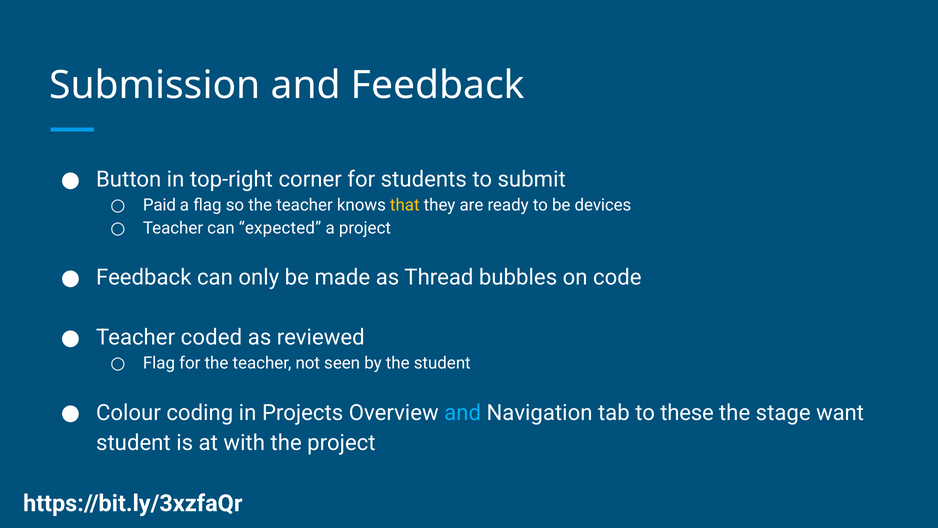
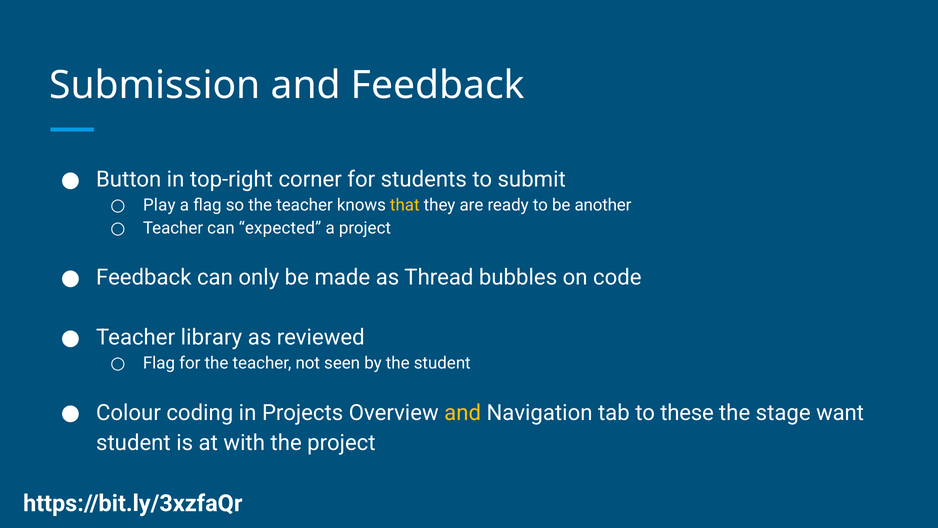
Paid: Paid -> Play (159, 205)
devices: devices -> another (603, 205)
coded: coded -> library (211, 337)
and colour: light blue -> yellow (463, 413)
